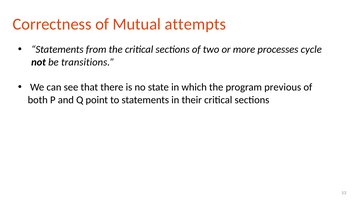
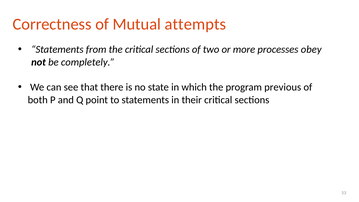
cycle: cycle -> obey (311, 50)
transitions: transitions -> completely (88, 62)
